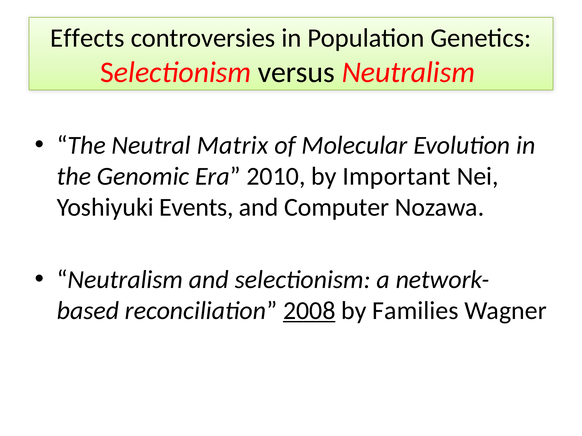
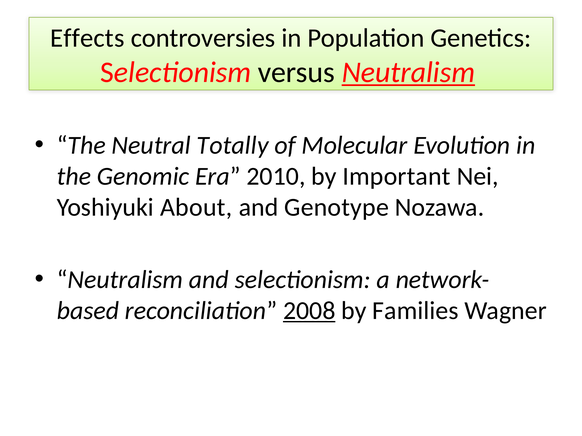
Neutralism underline: none -> present (408, 72)
Matrix: Matrix -> Totally (233, 145)
Events: Events -> About (196, 207)
Computer: Computer -> Genotype (337, 207)
